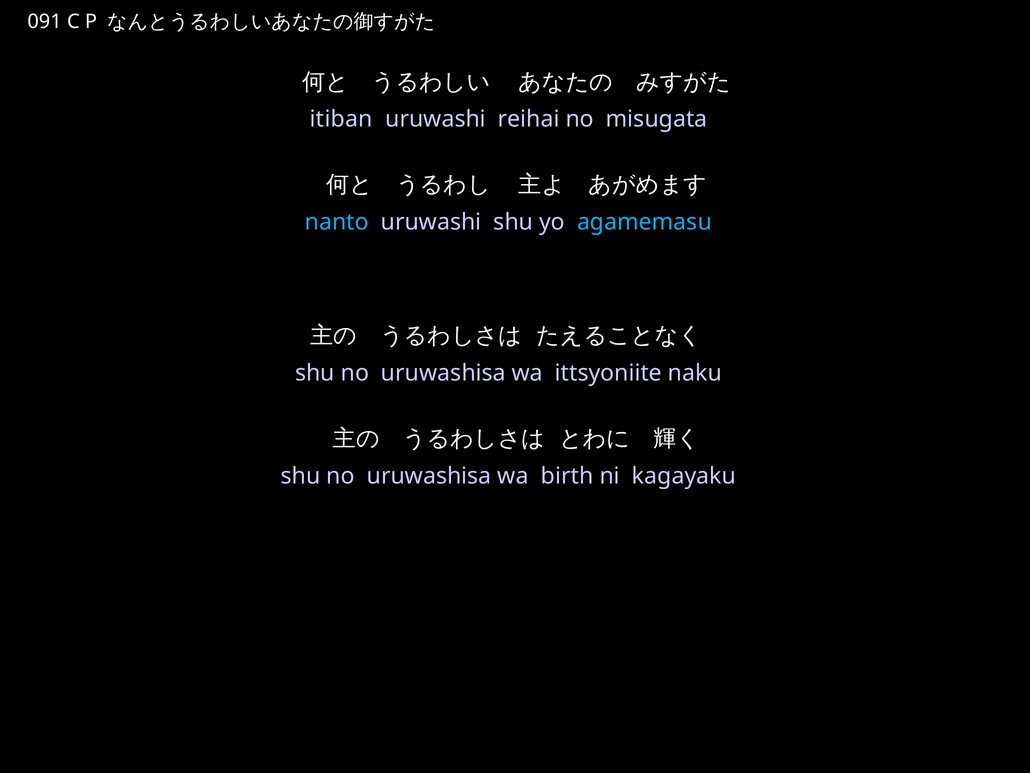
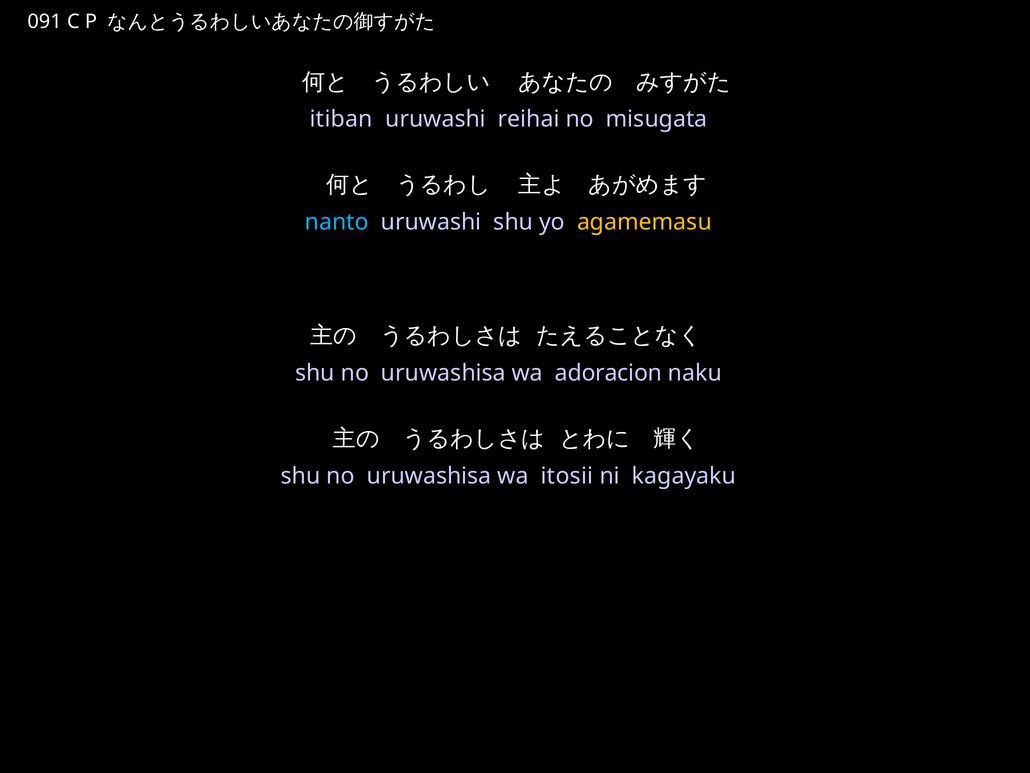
agamemasu colour: light blue -> yellow (644, 222)
ittsyoniite: ittsyoniite -> adoracion (609, 373)
birth: birth -> itosii (567, 476)
